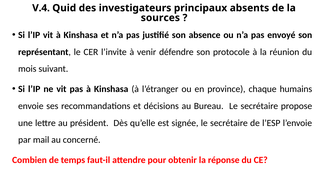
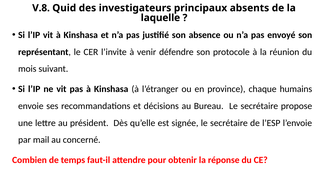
V.4: V.4 -> V.8 (41, 8)
sources: sources -> laquelle (160, 18)
